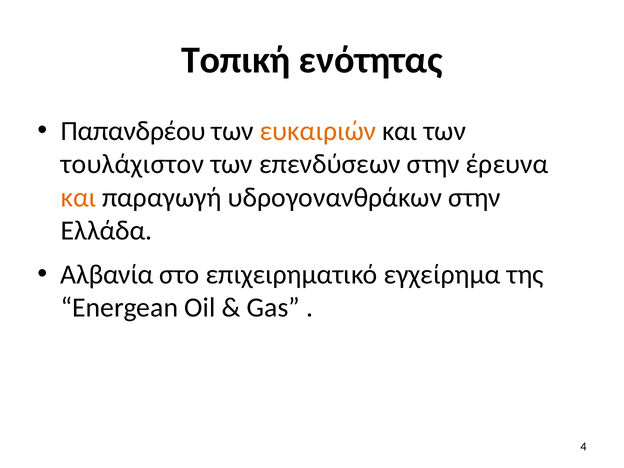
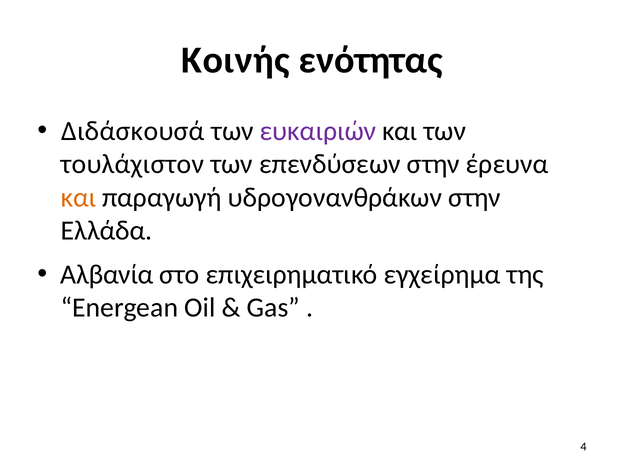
Τοπική: Τοπική -> Κοινής (235, 60)
Παπανδρέου: Παπανδρέου -> Διδάσκουσά (133, 131)
ευκαιριών colour: orange -> purple (318, 131)
